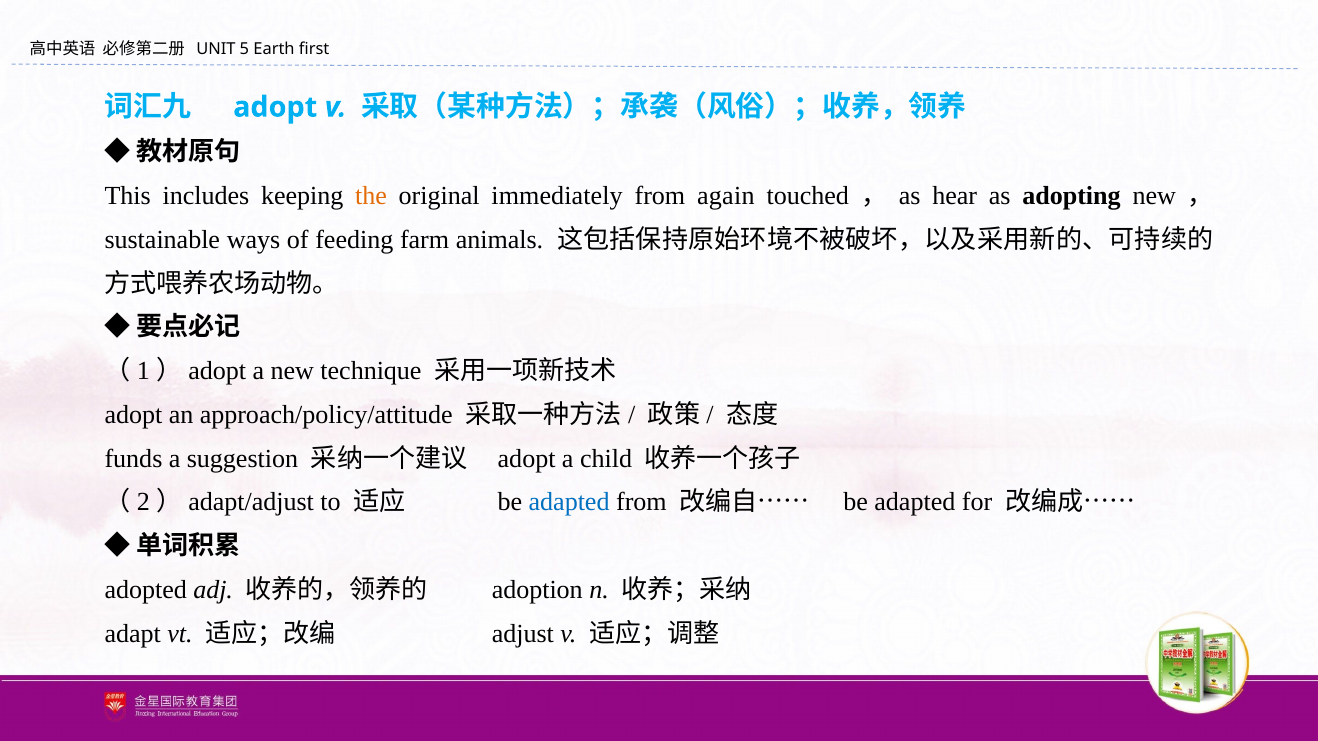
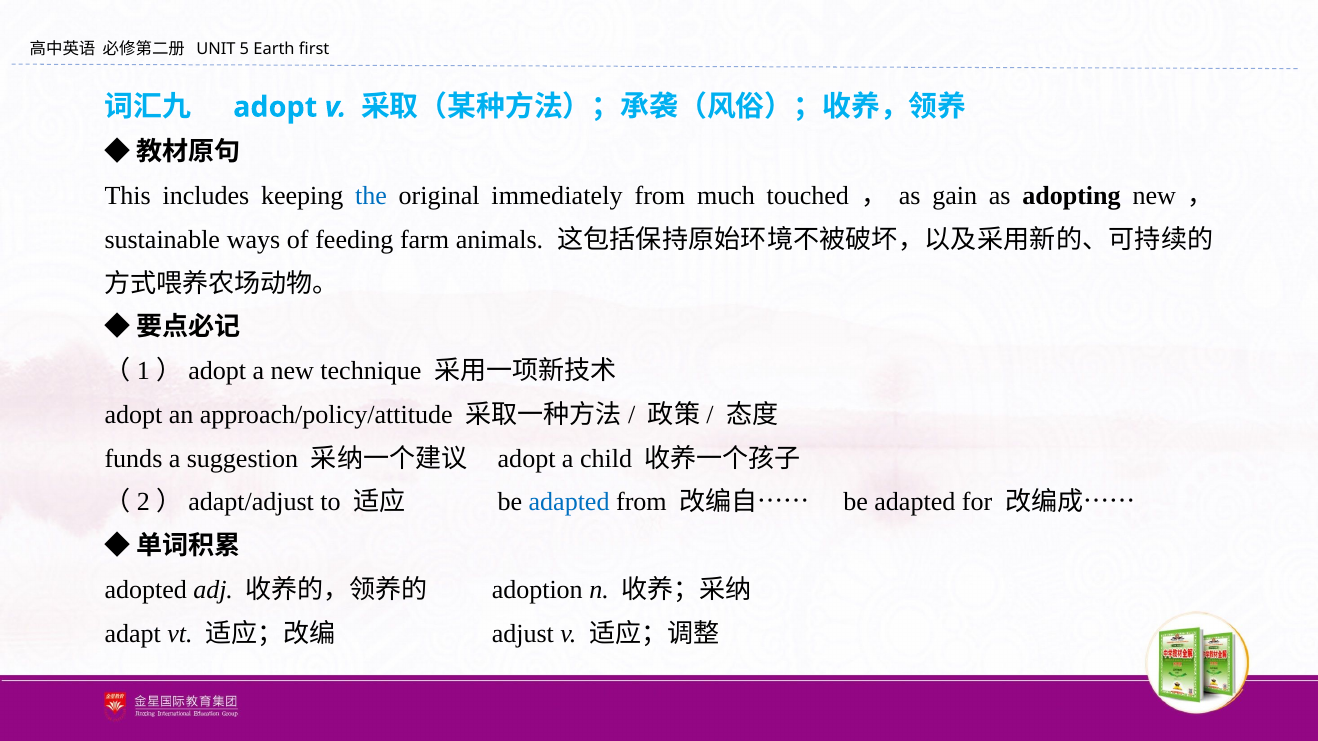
the colour: orange -> blue (371, 196)
again: again -> much (726, 196)
hear: hear -> gain (955, 196)
